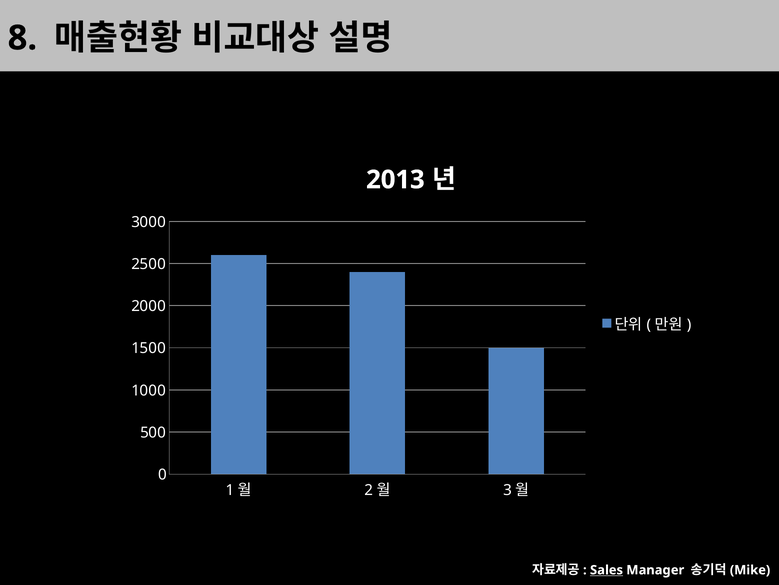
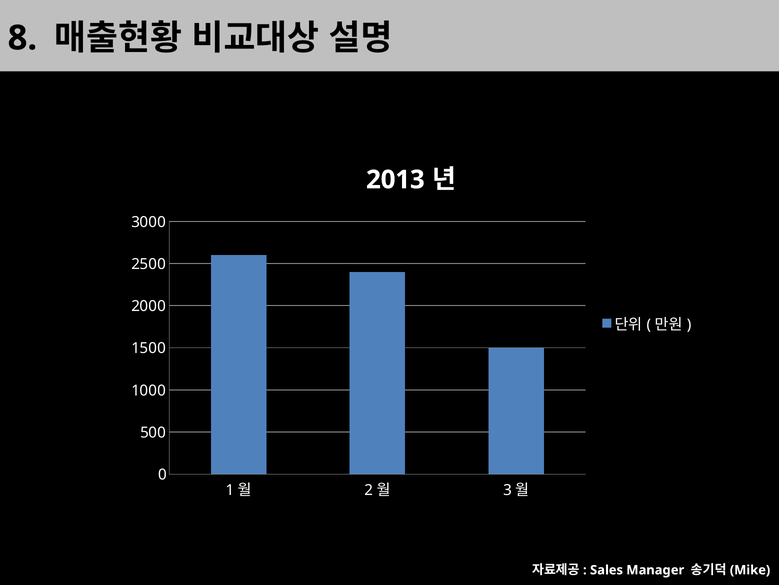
Sales underline: present -> none (607, 569)
